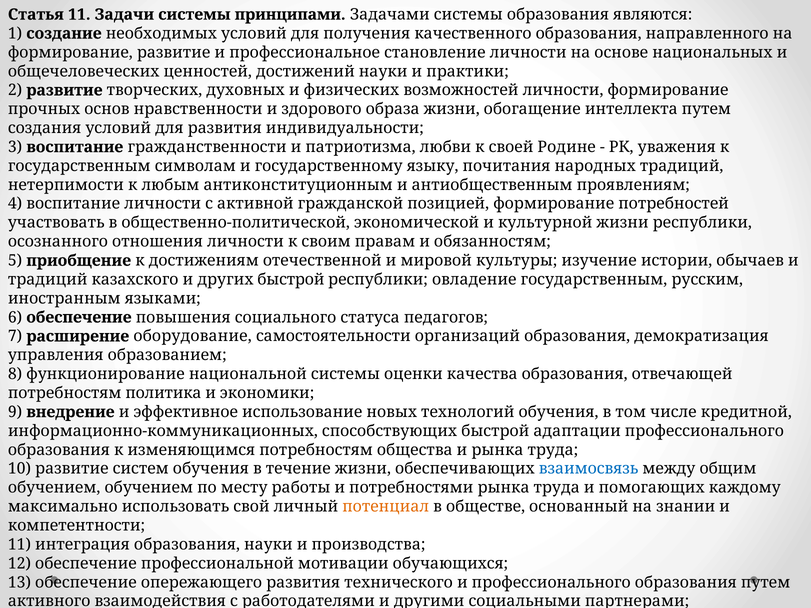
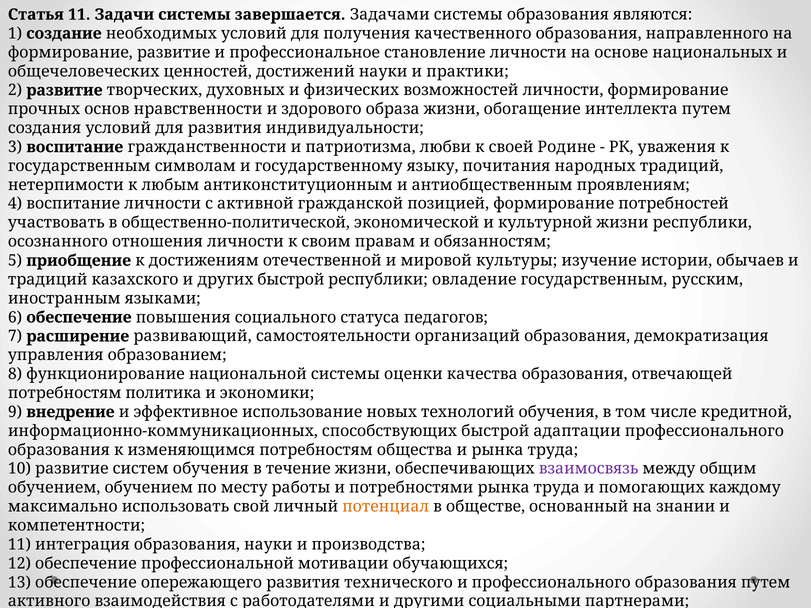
принципами: принципами -> завершается (290, 15)
оборудование: оборудование -> развивающий (193, 336)
взаимосвязь colour: blue -> purple (589, 469)
